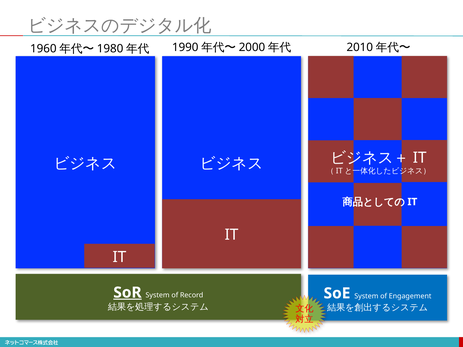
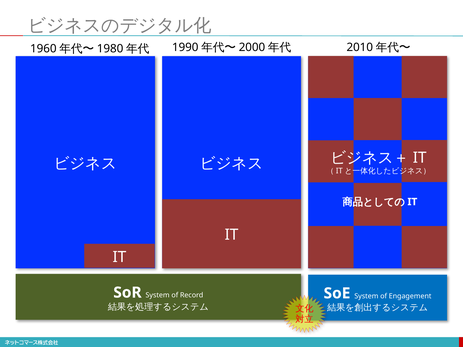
SoR underline: present -> none (127, 293)
